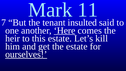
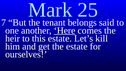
11: 11 -> 25 (88, 10)
insulted: insulted -> belongs (82, 23)
ourselves underline: present -> none (26, 54)
